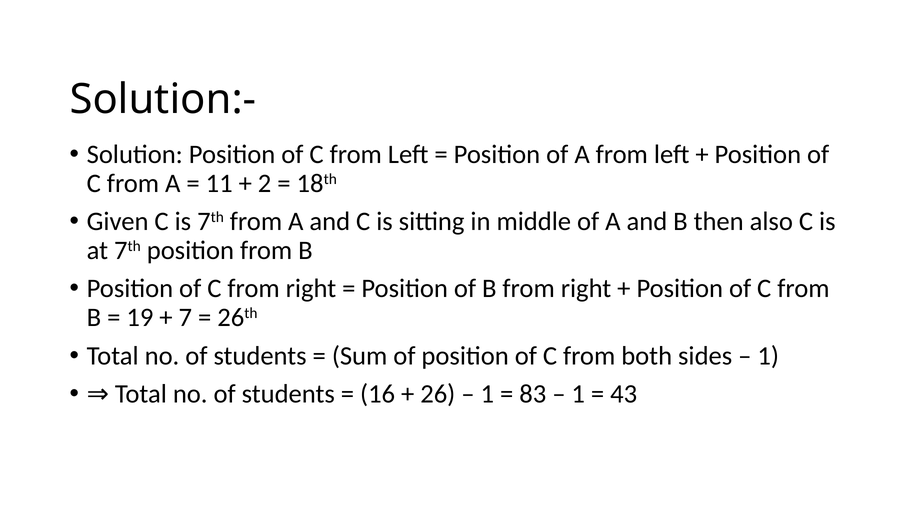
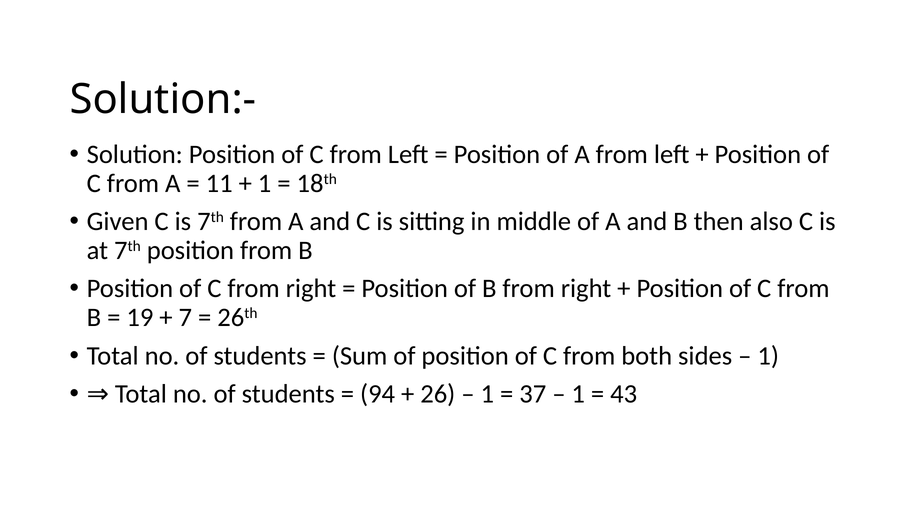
2: 2 -> 1 (265, 183)
16: 16 -> 94 (378, 394)
83: 83 -> 37 (533, 394)
